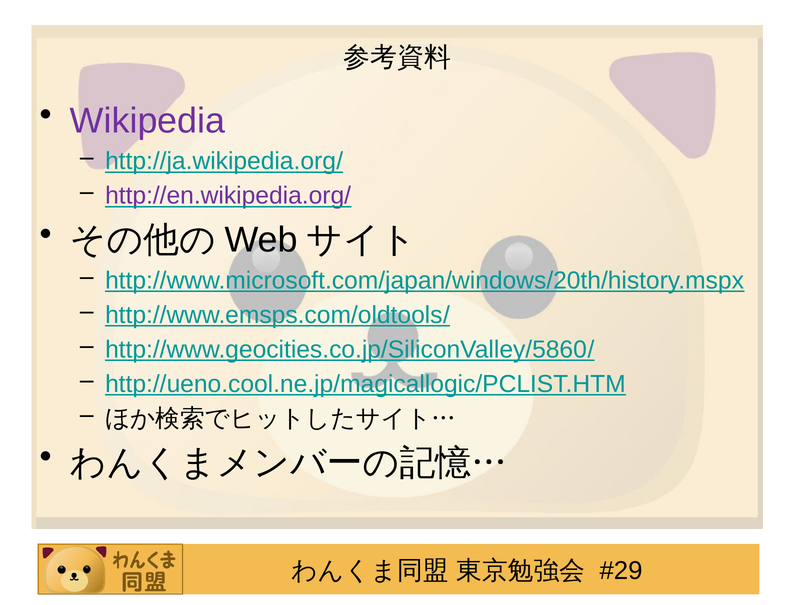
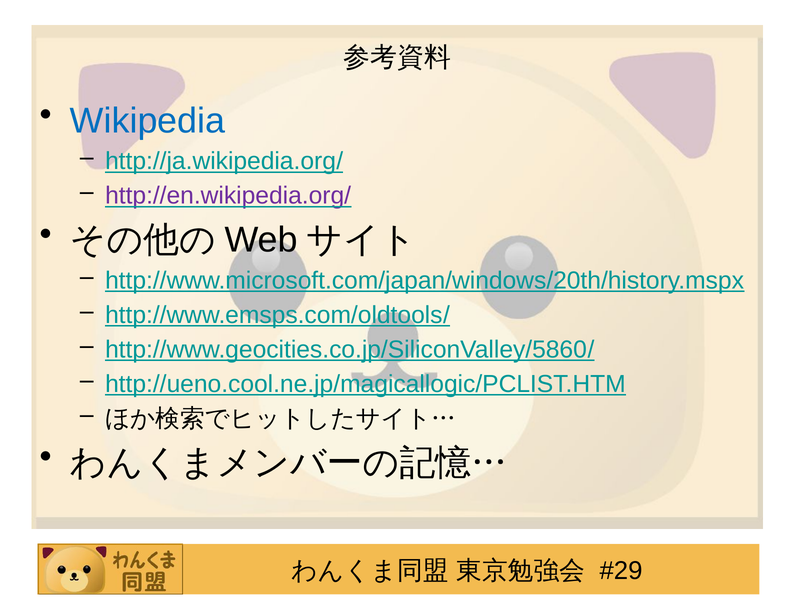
Wikipedia colour: purple -> blue (148, 121)
